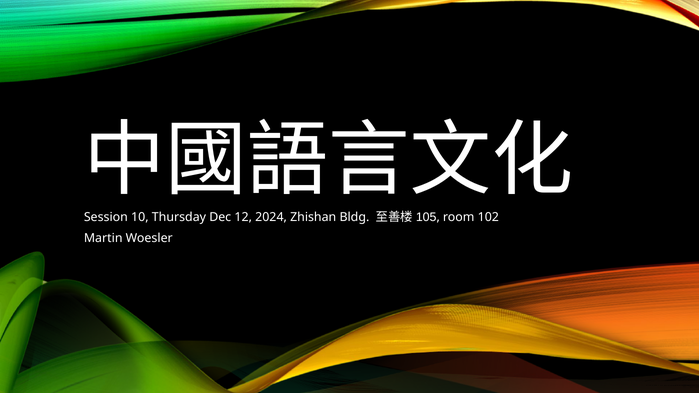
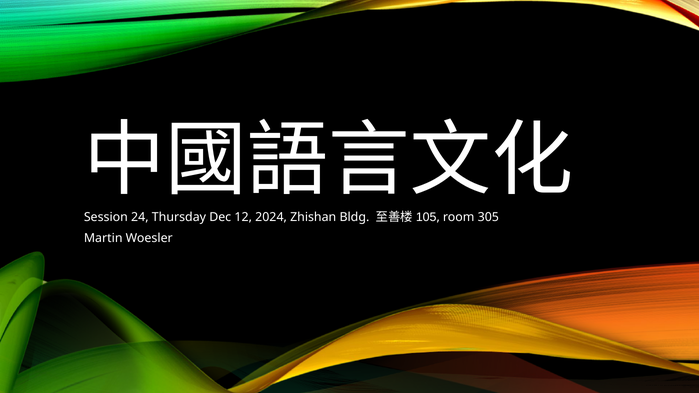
10: 10 -> 24 (140, 217)
102: 102 -> 305 (488, 217)
